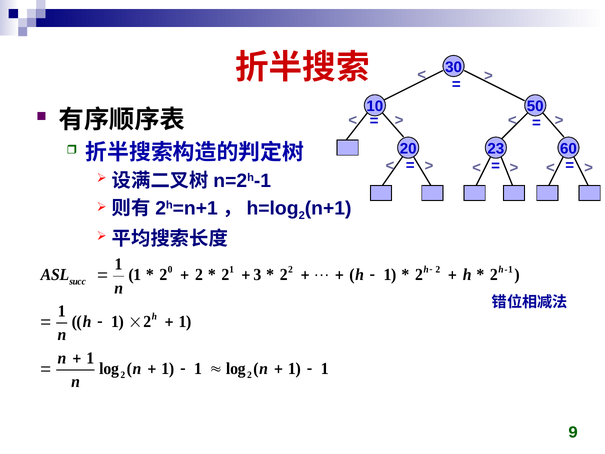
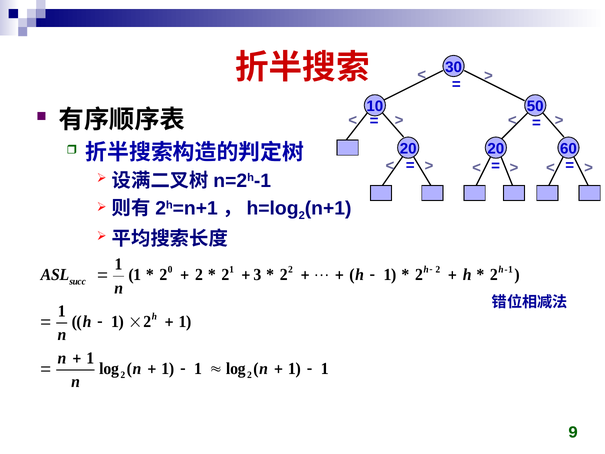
20 23: 23 -> 20 (496, 149)
